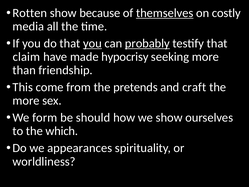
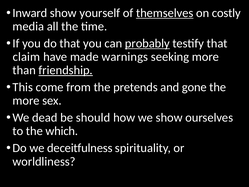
Rotten: Rotten -> Inward (30, 13)
because: because -> yourself (100, 13)
you underline: present -> none (92, 43)
hypocrisy: hypocrisy -> warnings (125, 57)
friendship underline: none -> present (66, 70)
craft: craft -> gone (194, 87)
form: form -> dead (45, 117)
appearances: appearances -> deceitfulness (80, 148)
